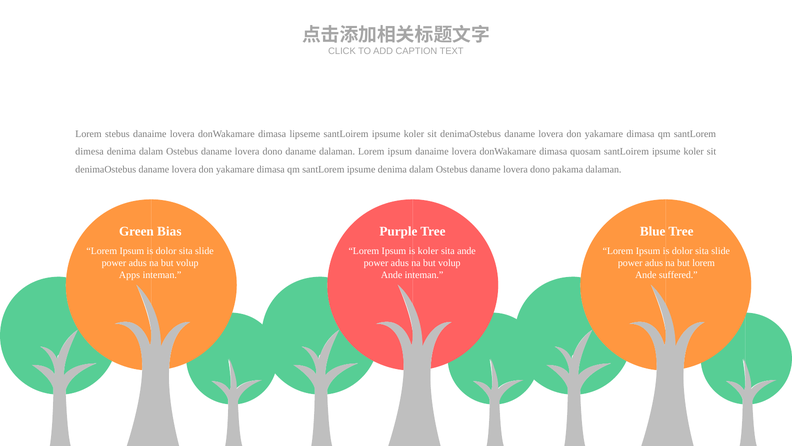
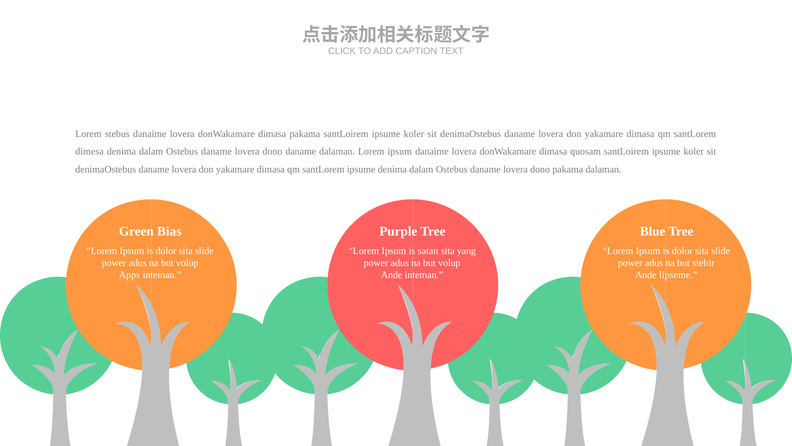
dimasa lipseme: lipseme -> pakama (305, 134)
is koler: koler -> satan (428, 251)
sita ande: ande -> yang (466, 251)
but lorem: lorem -> stebir (703, 263)
suffered: suffered -> lipseme (678, 275)
